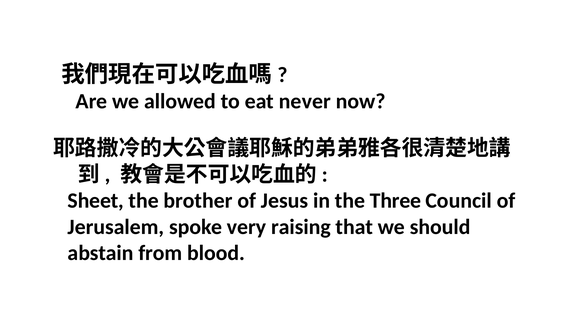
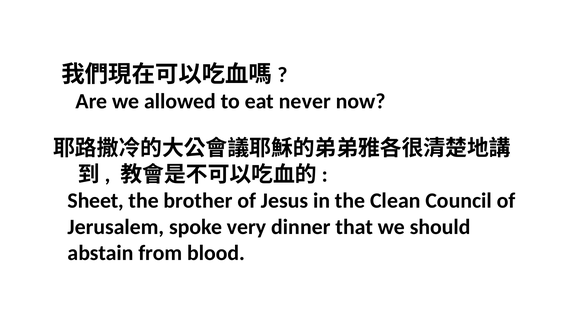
Three: Three -> Clean (395, 201)
raising: raising -> dinner (301, 227)
